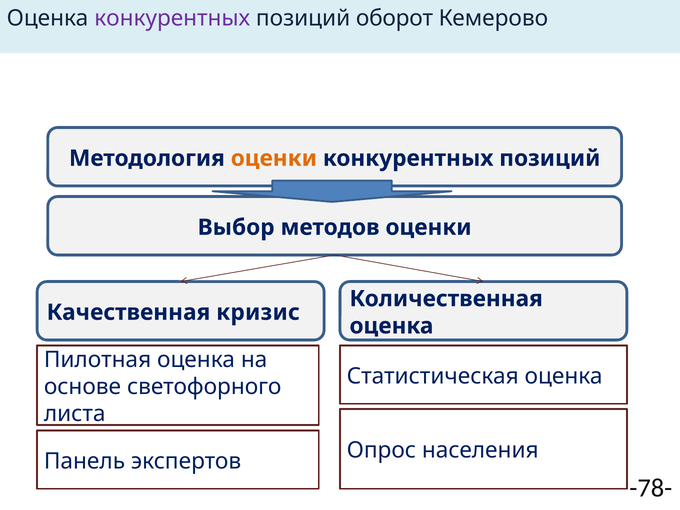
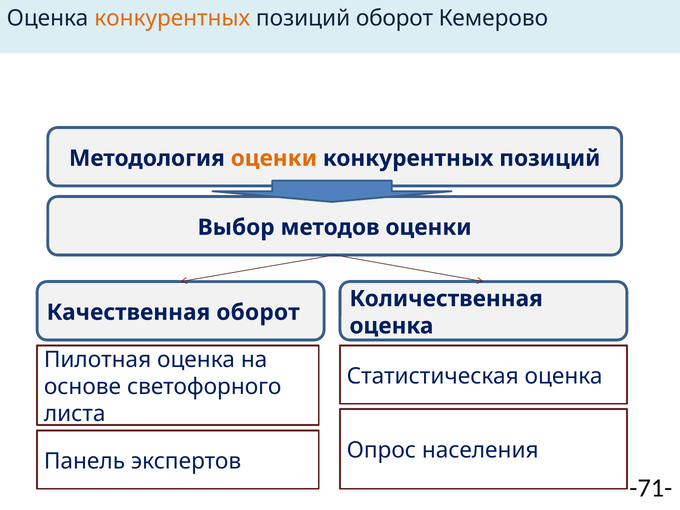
конкурентных colour: purple -> orange (172, 19)
Качественная кризис: кризис -> оборот (258, 312)
-78-: -78- -> -71- (651, 488)
